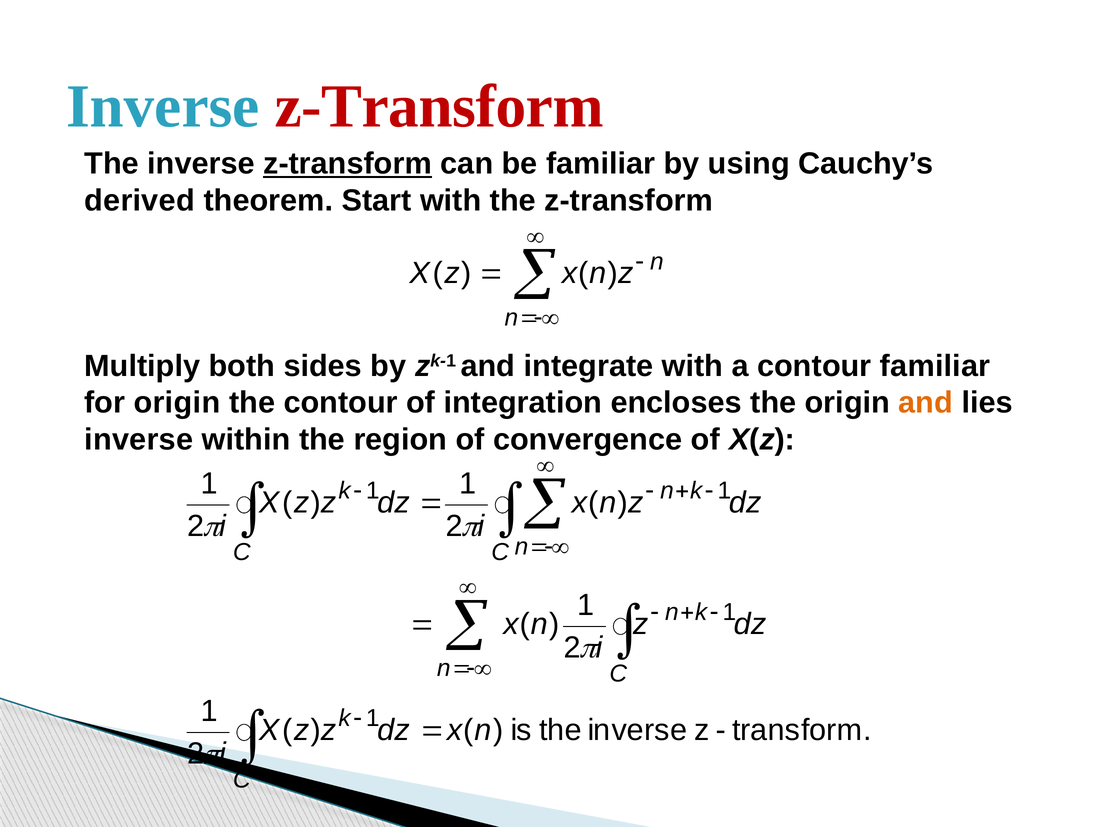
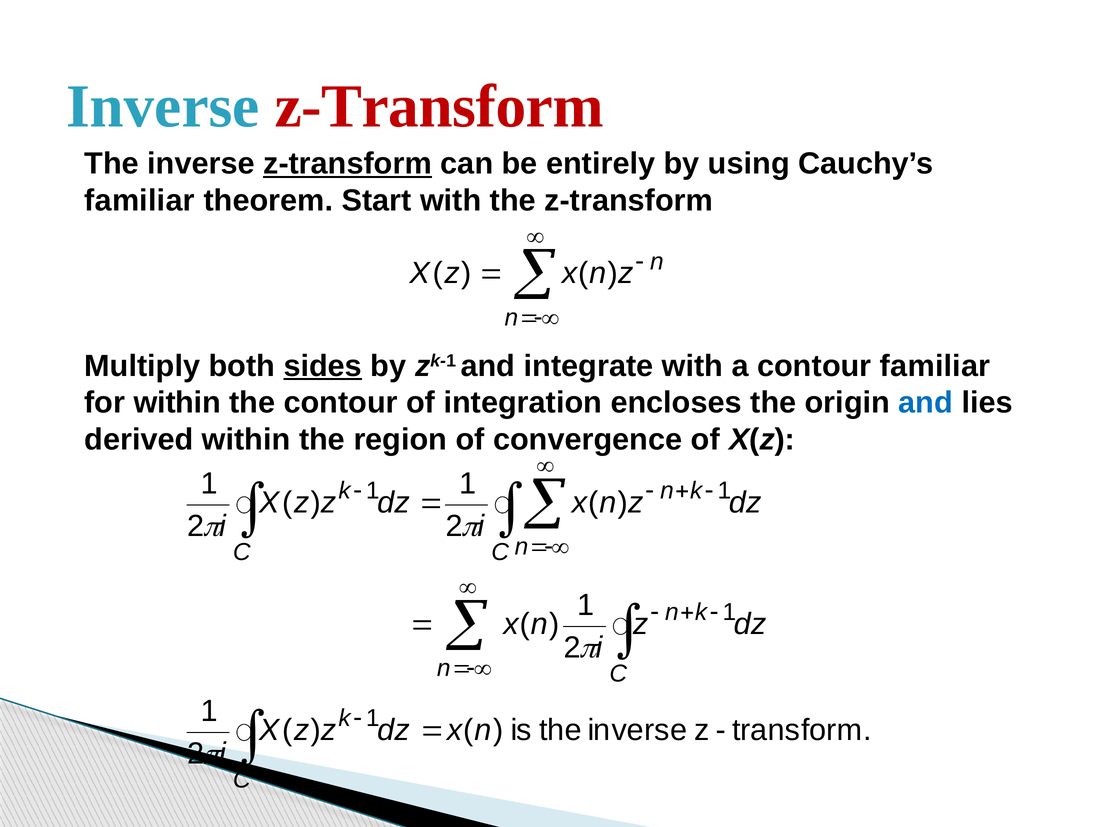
be familiar: familiar -> entirely (601, 164)
derived: derived -> familiar (140, 201)
sides underline: none -> present (323, 366)
for origin: origin -> within (177, 403)
and colour: orange -> blue (926, 403)
inverse: inverse -> derived (139, 440)
